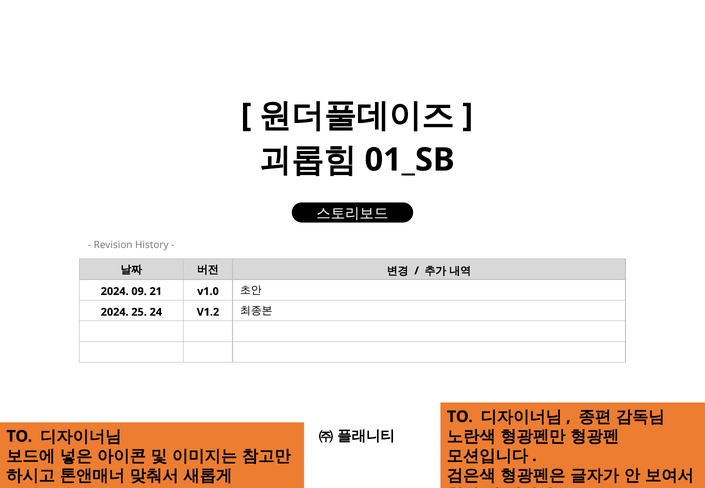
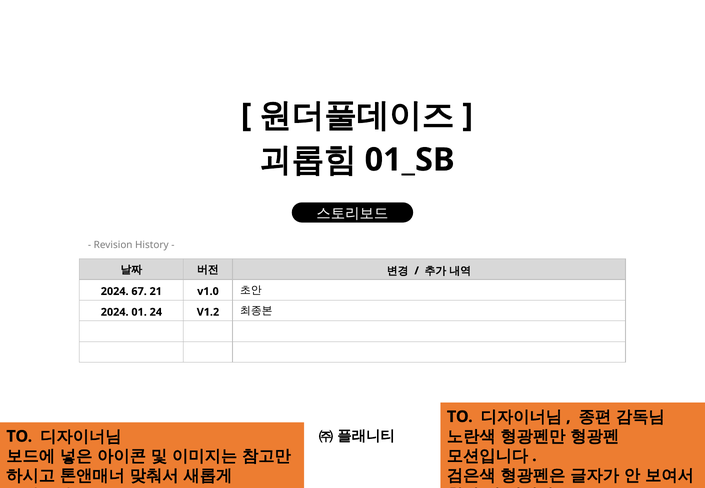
09: 09 -> 67 (139, 291)
25: 25 -> 01 (139, 312)
